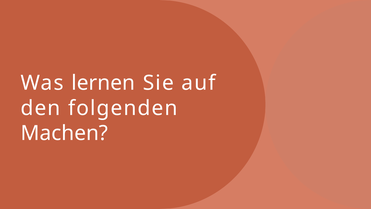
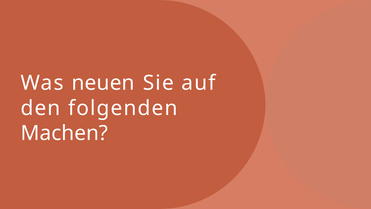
lernen: lernen -> neuen (103, 83)
